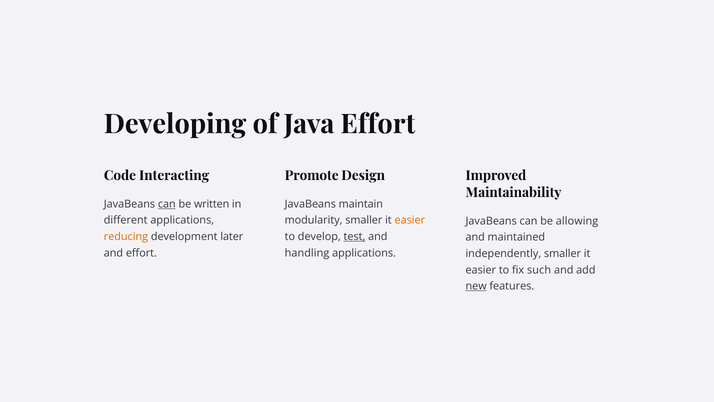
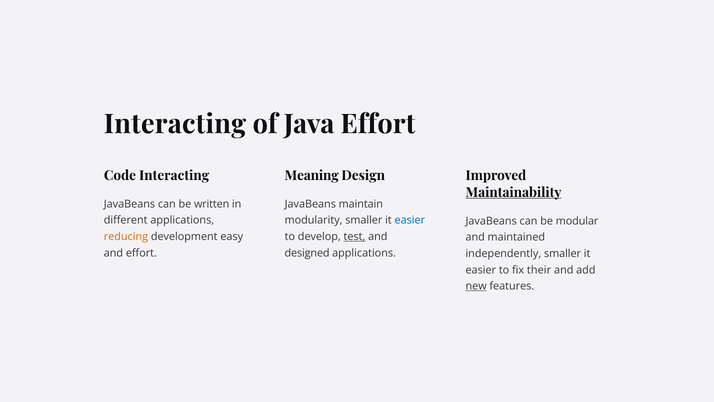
Developing: Developing -> Interacting (175, 124)
Promote: Promote -> Meaning (312, 175)
Maintainability underline: none -> present (513, 192)
can underline: present -> none (167, 204)
easier colour: orange -> blue (410, 220)
allowing: allowing -> modular (577, 221)
later: later -> easy (232, 236)
handling: handling -> designed (307, 253)
such: such -> their (539, 270)
